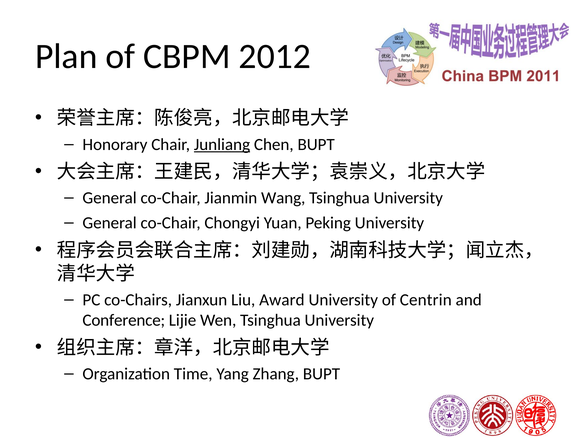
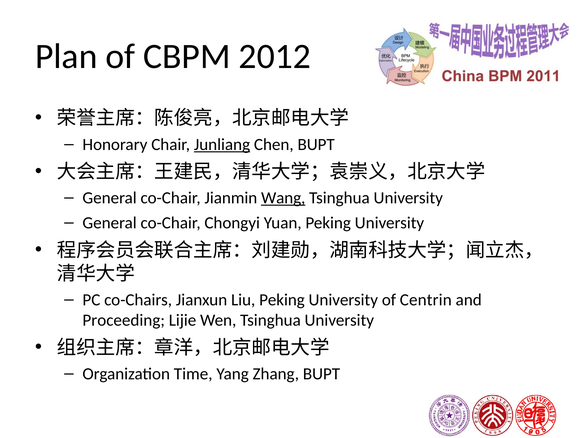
Wang underline: none -> present (283, 198)
Liu Award: Award -> Peking (282, 300)
Conference: Conference -> Proceeding (124, 320)
